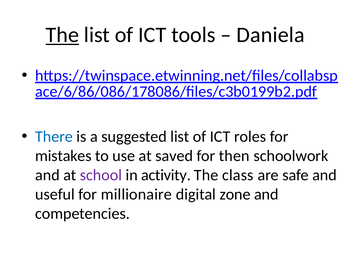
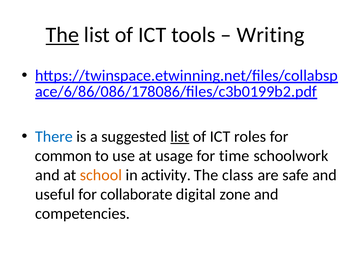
Daniela: Daniela -> Writing (271, 35)
list underline: none -> present (180, 137)
mistakes: mistakes -> common (63, 156)
saved: saved -> usage (174, 156)
then: then -> time (234, 156)
school colour: purple -> orange (101, 176)
millionaire: millionaire -> collaborate (137, 195)
